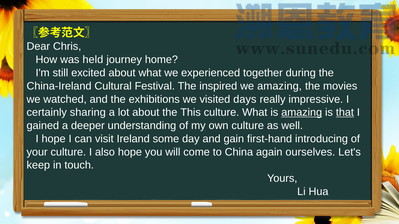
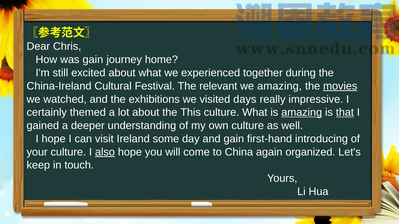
was held: held -> gain (93, 60)
inspired: inspired -> relevant (218, 86)
movies underline: none -> present (340, 86)
sharing: sharing -> themed (88, 113)
also underline: none -> present (105, 152)
ourselves: ourselves -> organized (310, 152)
